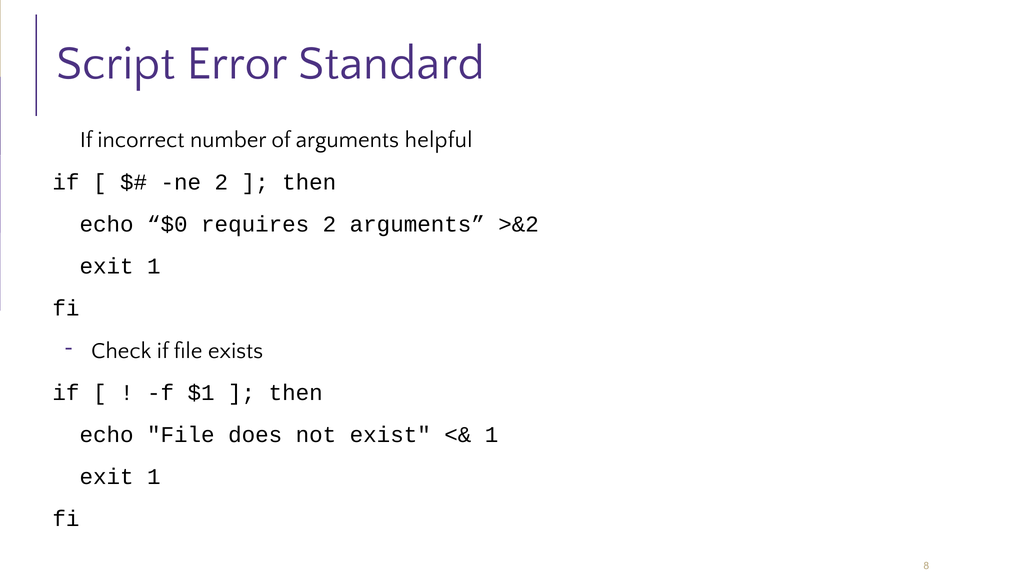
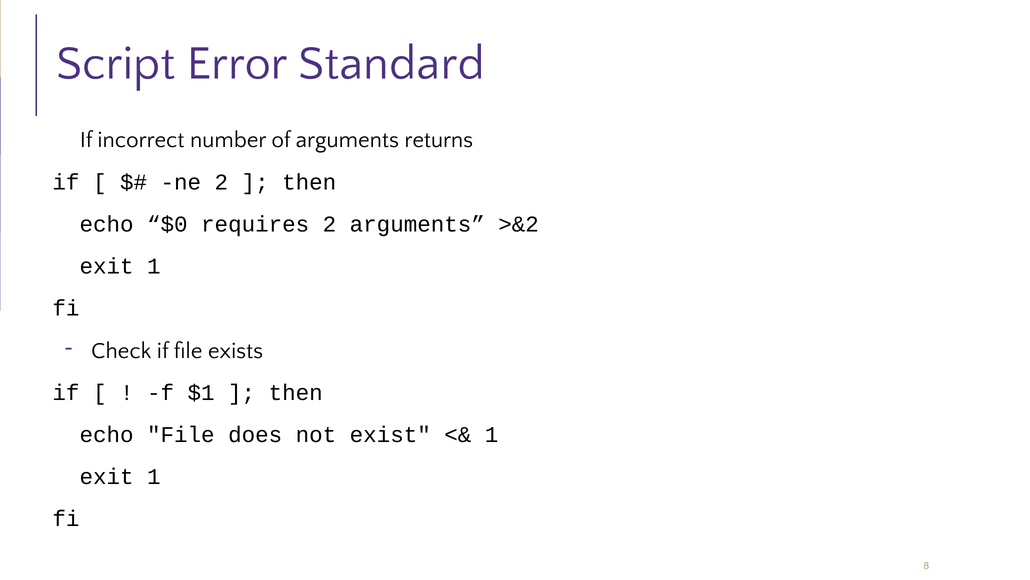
helpful: helpful -> returns (439, 140)
